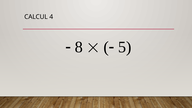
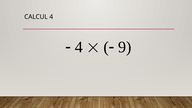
8: 8 -> 4 (79, 47)
5: 5 -> 9 (125, 47)
